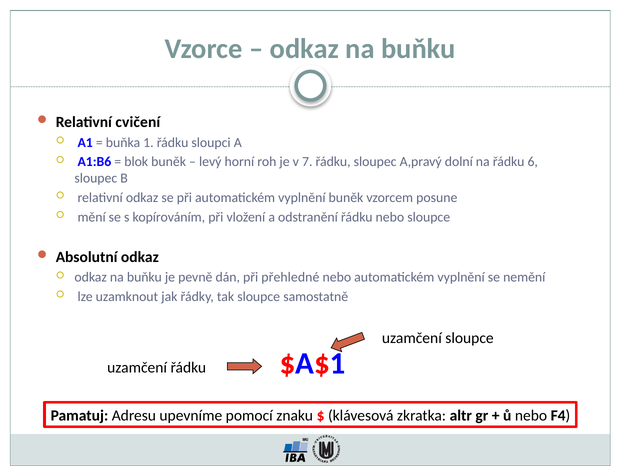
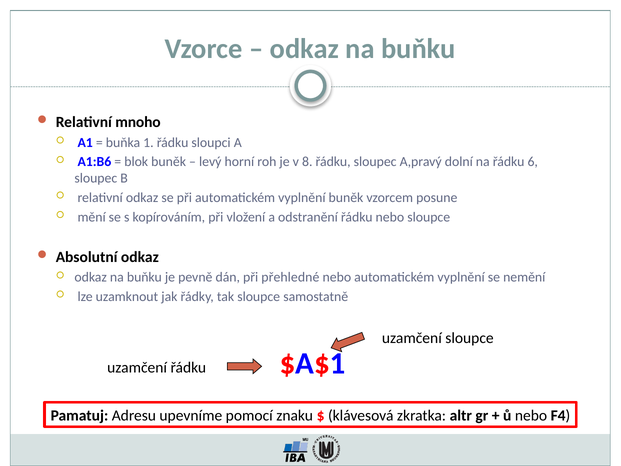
cvičení: cvičení -> mnoho (138, 122)
7: 7 -> 8 (307, 162)
